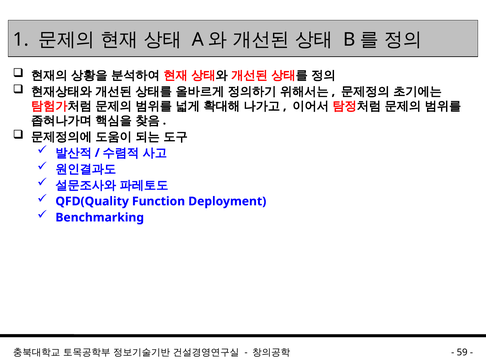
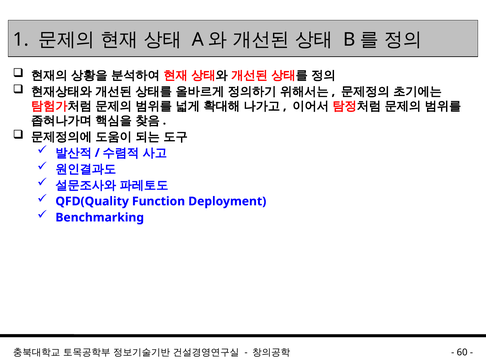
59: 59 -> 60 (462, 353)
